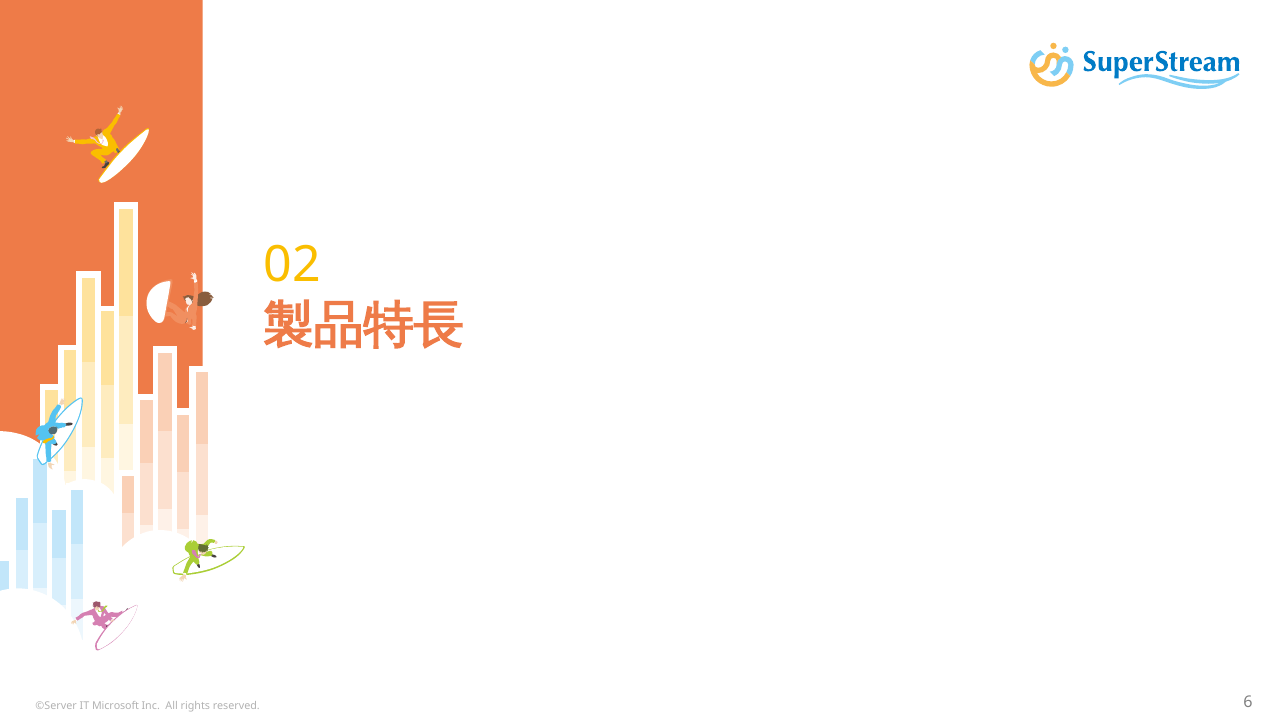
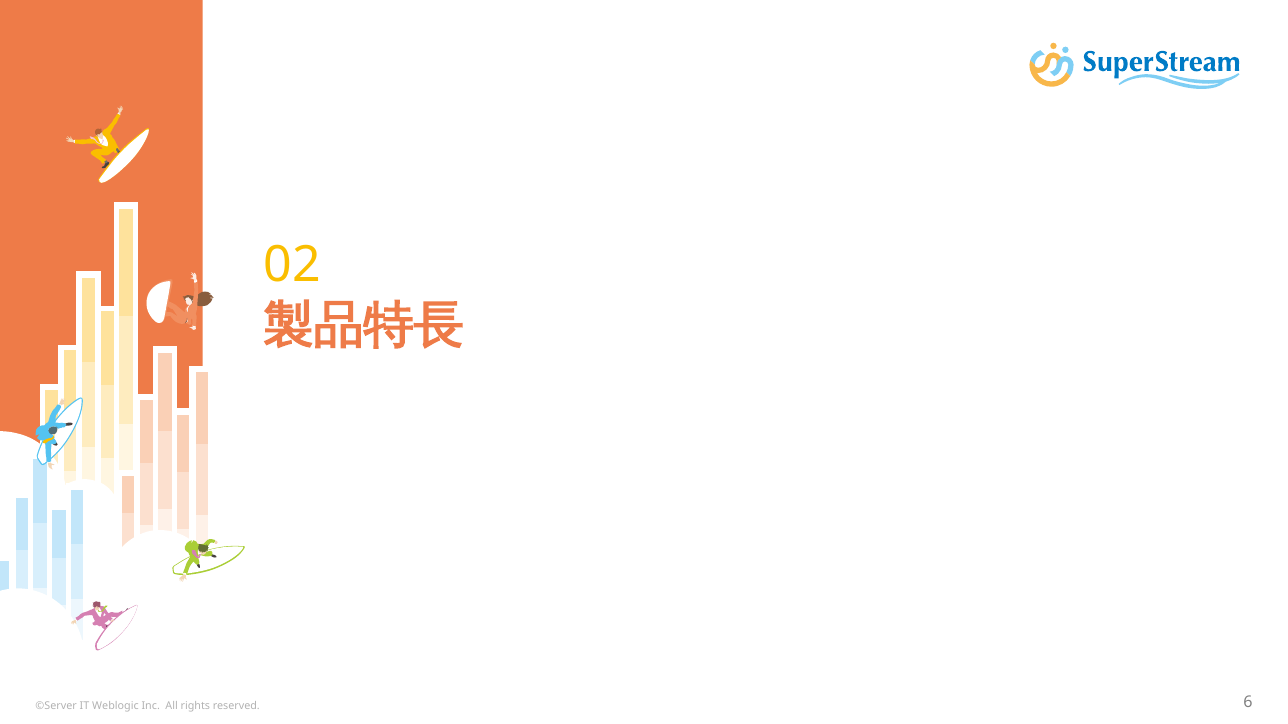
Microsoft: Microsoft -> Weblogic (116, 706)
